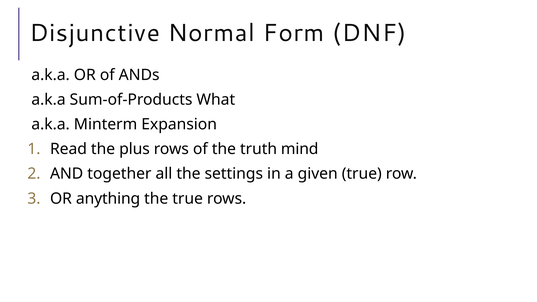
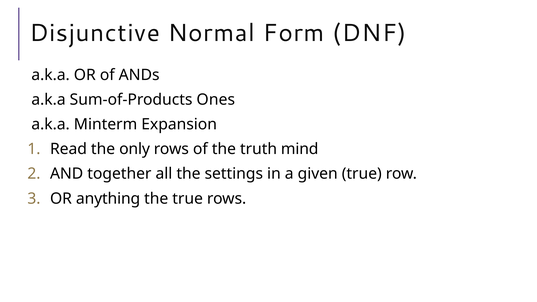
What: What -> Ones (216, 100)
plus: plus -> only (135, 149)
